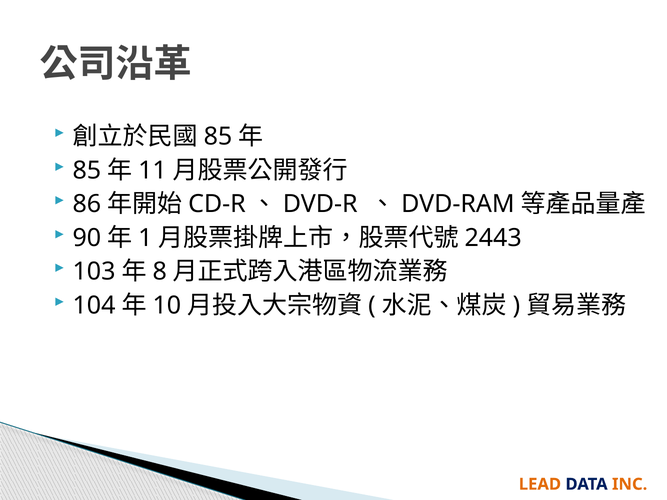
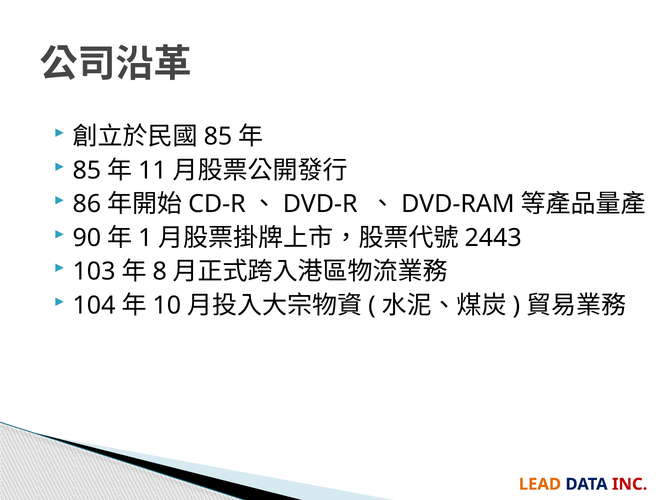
INC colour: orange -> red (630, 484)
